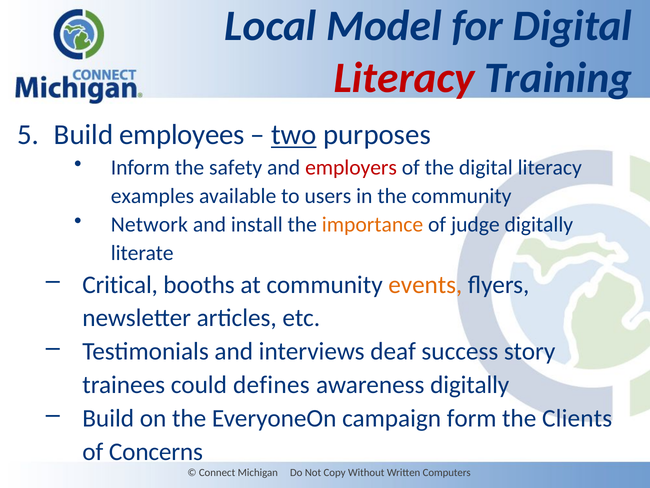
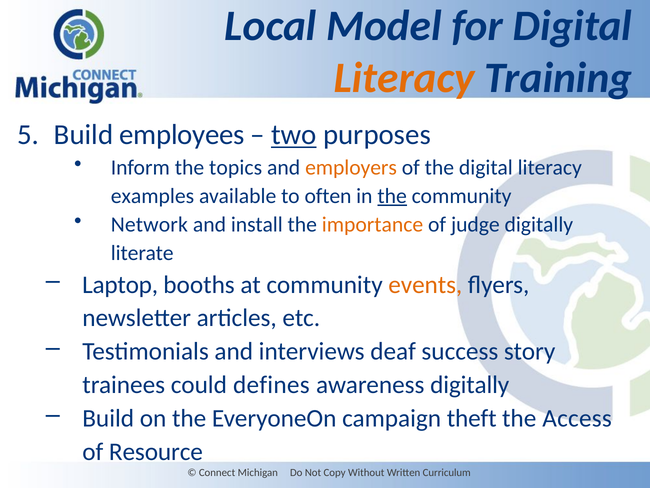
Literacy colour: red -> orange (404, 78)
safety: safety -> topics (236, 167)
employers colour: red -> orange (351, 167)
users: users -> often (328, 196)
the underline: none -> present (392, 196)
Critical: Critical -> Laptop (120, 284)
form: form -> theft (472, 418)
Clients: Clients -> Access (577, 418)
Concerns: Concerns -> Resource (156, 451)
Computers: Computers -> Curriculum (447, 472)
